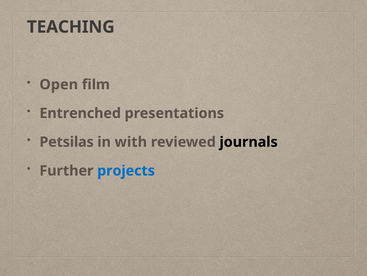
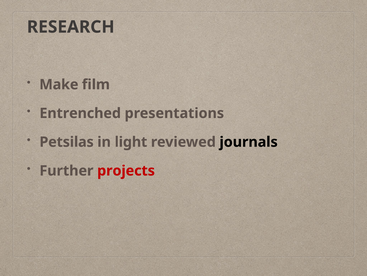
TEACHING: TEACHING -> RESEARCH (71, 27)
Open: Open -> Make (59, 84)
with: with -> light (131, 142)
projects colour: blue -> red (126, 170)
